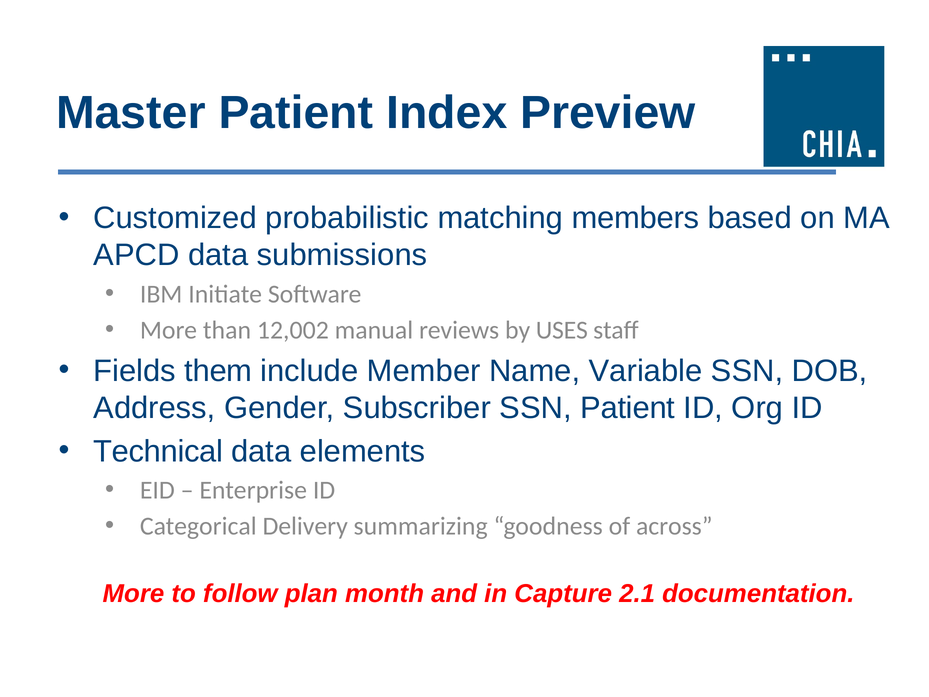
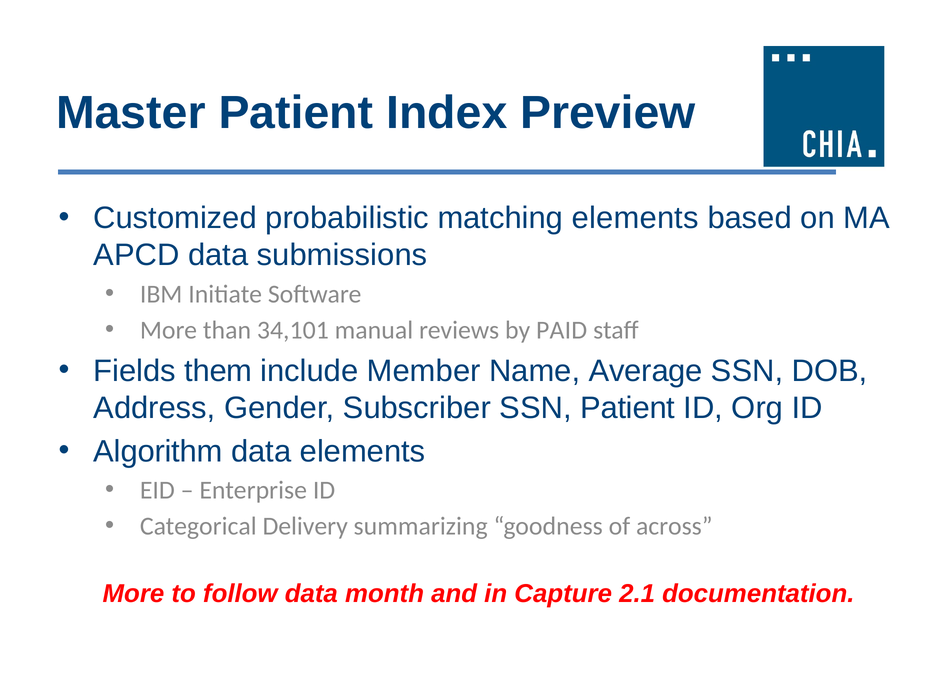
matching members: members -> elements (635, 218)
12,002: 12,002 -> 34,101 (293, 330)
USES: USES -> PAID (562, 330)
Variable: Variable -> Average (646, 371)
Technical: Technical -> Algorithm (158, 451)
follow plan: plan -> data (311, 593)
